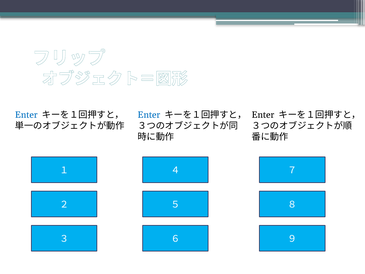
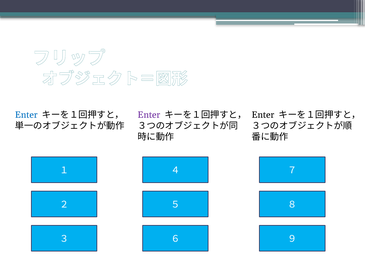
Enter colour: blue -> purple (149, 115)
